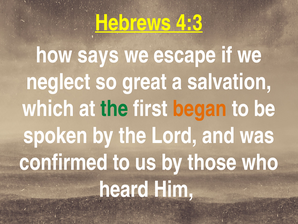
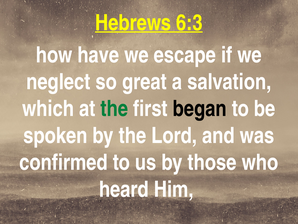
4:3: 4:3 -> 6:3 (189, 23)
says: says -> have (98, 55)
began colour: orange -> black (200, 109)
